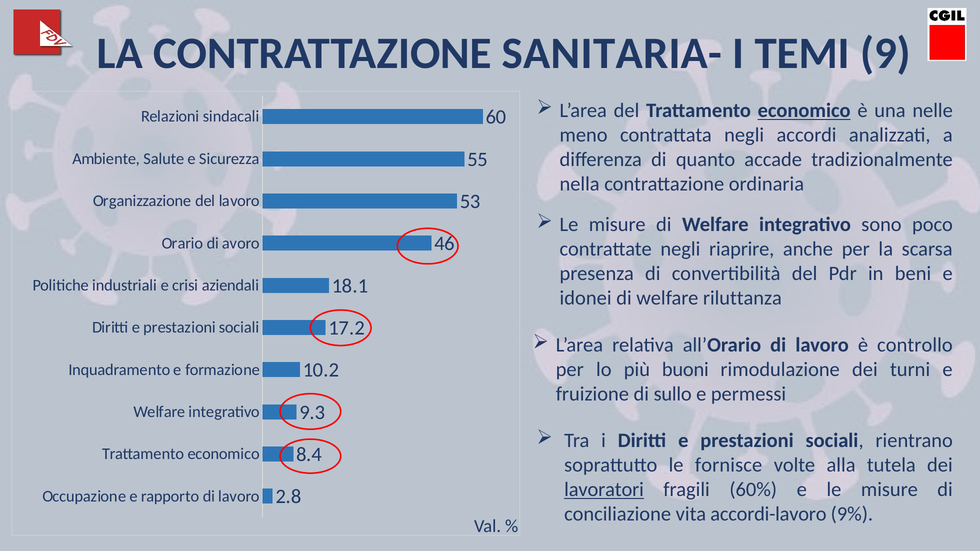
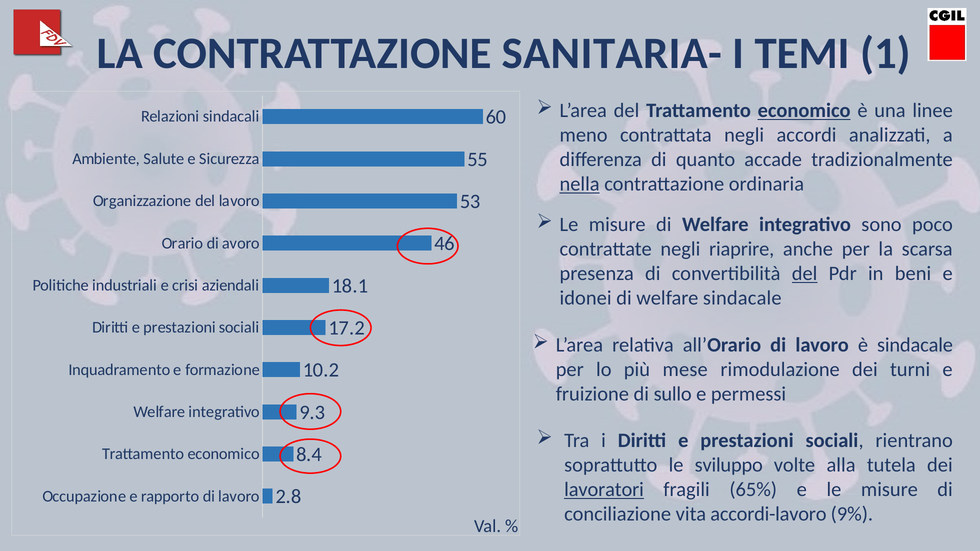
9: 9 -> 1 (885, 53)
nelle: nelle -> linee (933, 111)
nella underline: none -> present (580, 184)
del underline: none -> present (805, 274)
welfare riluttanza: riluttanza -> sindacale (742, 298)
è controllo: controllo -> sindacale (915, 345)
buoni: buoni -> mese (685, 370)
fornisce: fornisce -> sviluppo (729, 465)
60%: 60% -> 65% (753, 490)
